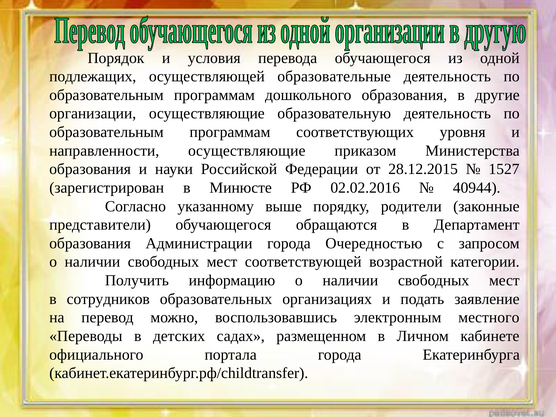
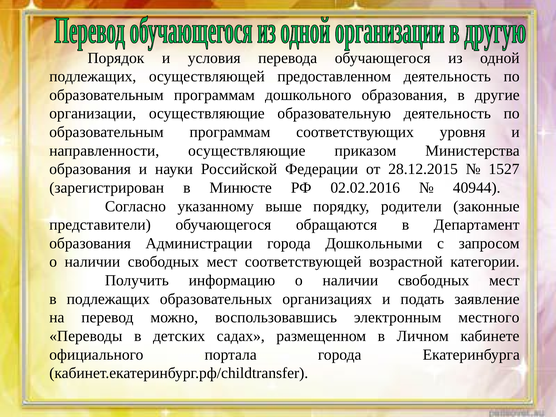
образовательные: образовательные -> предоставленном (334, 76)
Очередностью: Очередностью -> Дошкольными (374, 243)
в сотрудников: сотрудников -> подлежащих (108, 299)
